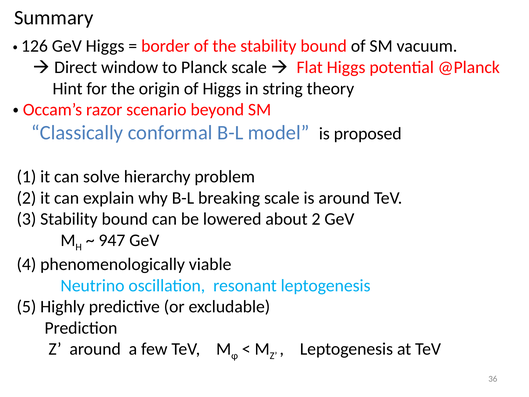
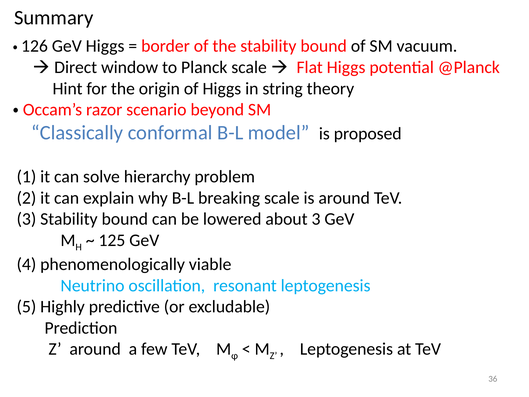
about 2: 2 -> 3 (316, 219)
947: 947 -> 125 (112, 240)
